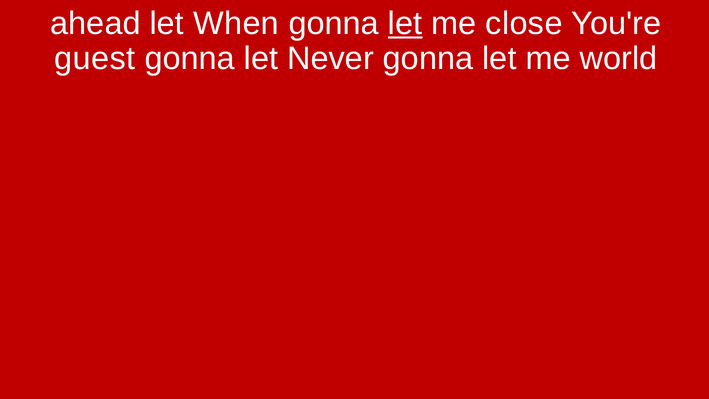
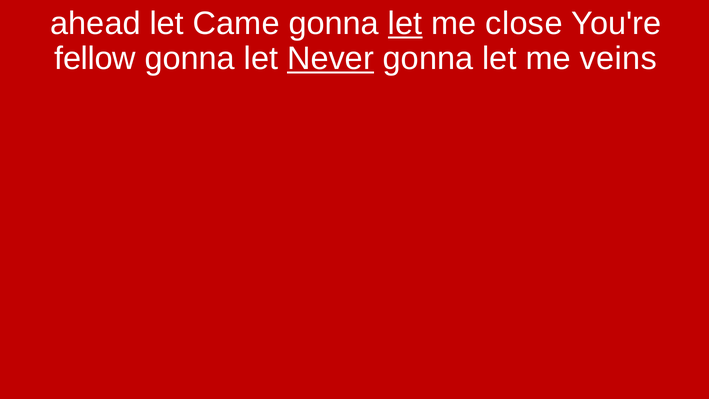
When: When -> Came (236, 24)
guest: guest -> fellow (95, 59)
Never underline: none -> present (331, 59)
world: world -> veins (618, 59)
